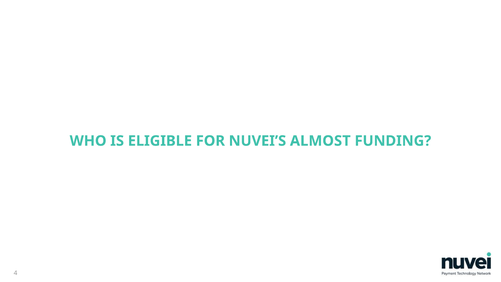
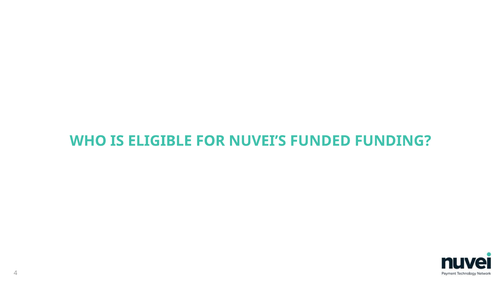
ALMOST: ALMOST -> FUNDED (320, 141)
